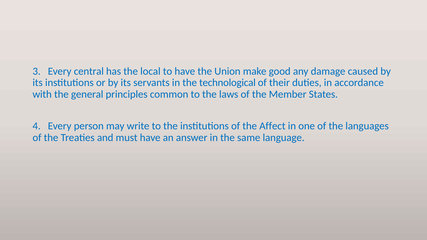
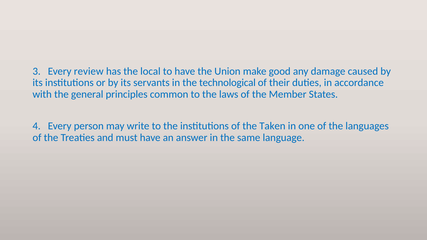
central: central -> review (89, 71)
Affect: Affect -> Taken (272, 126)
